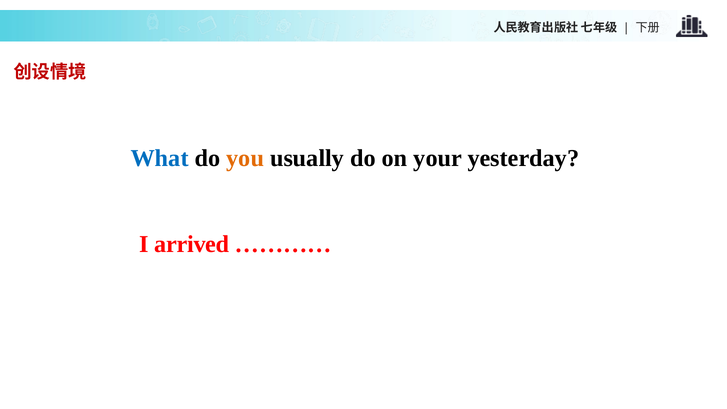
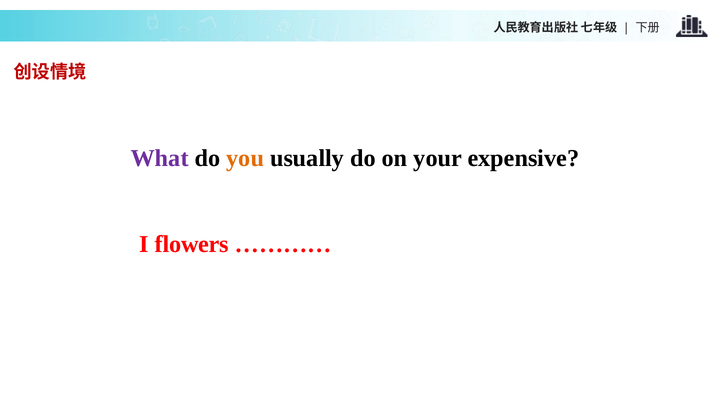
What colour: blue -> purple (160, 158)
yesterday: yesterday -> expensive (523, 158)
arrived: arrived -> flowers (192, 244)
